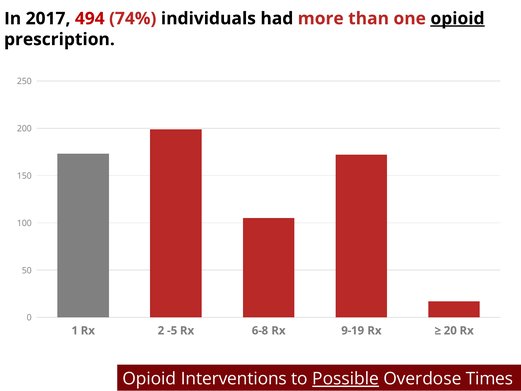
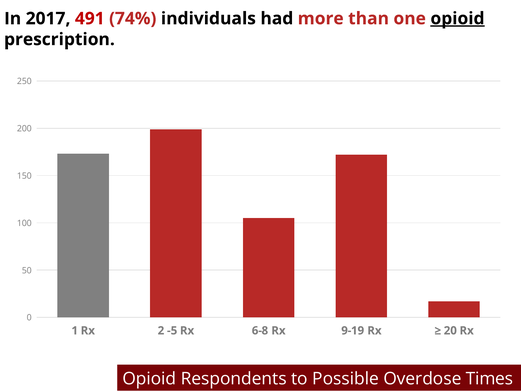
494: 494 -> 491 (90, 19)
Interventions: Interventions -> Respondents (234, 379)
Possible underline: present -> none (346, 379)
